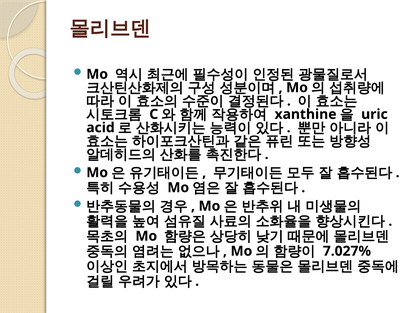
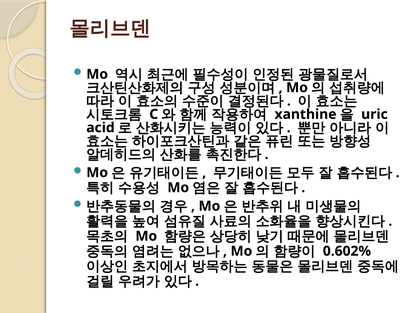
7.027%: 7.027% -> 0.602% (347, 251)
